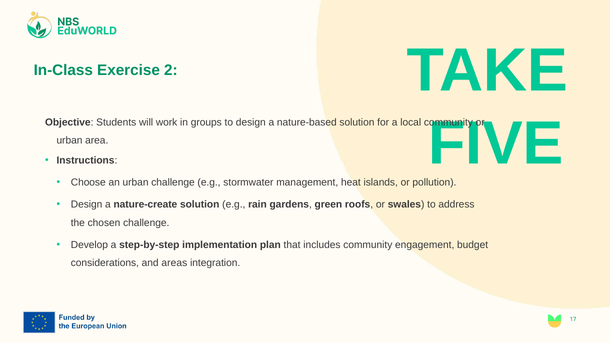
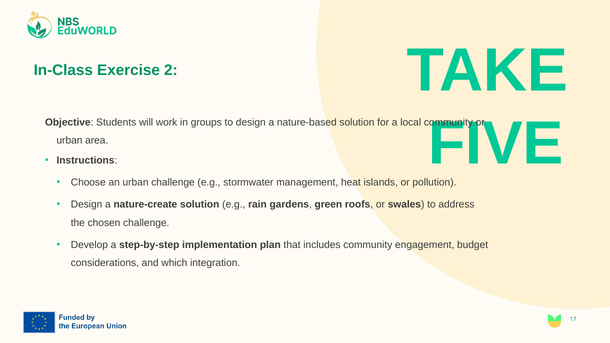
areas: areas -> which (174, 263)
